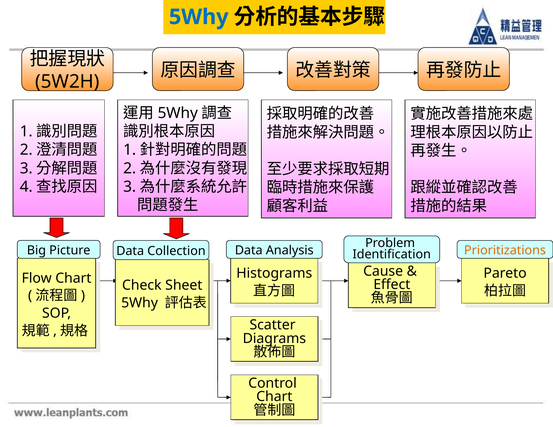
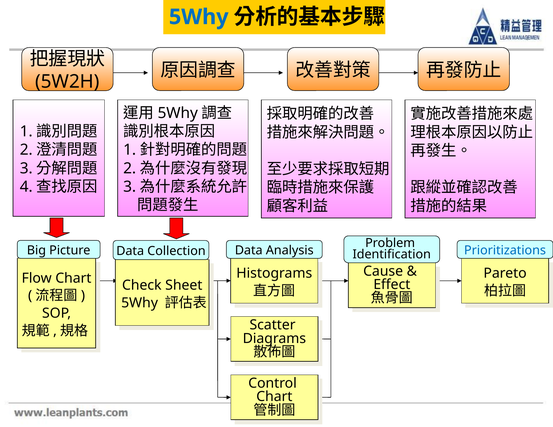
Prioritizations colour: orange -> blue (505, 250)
